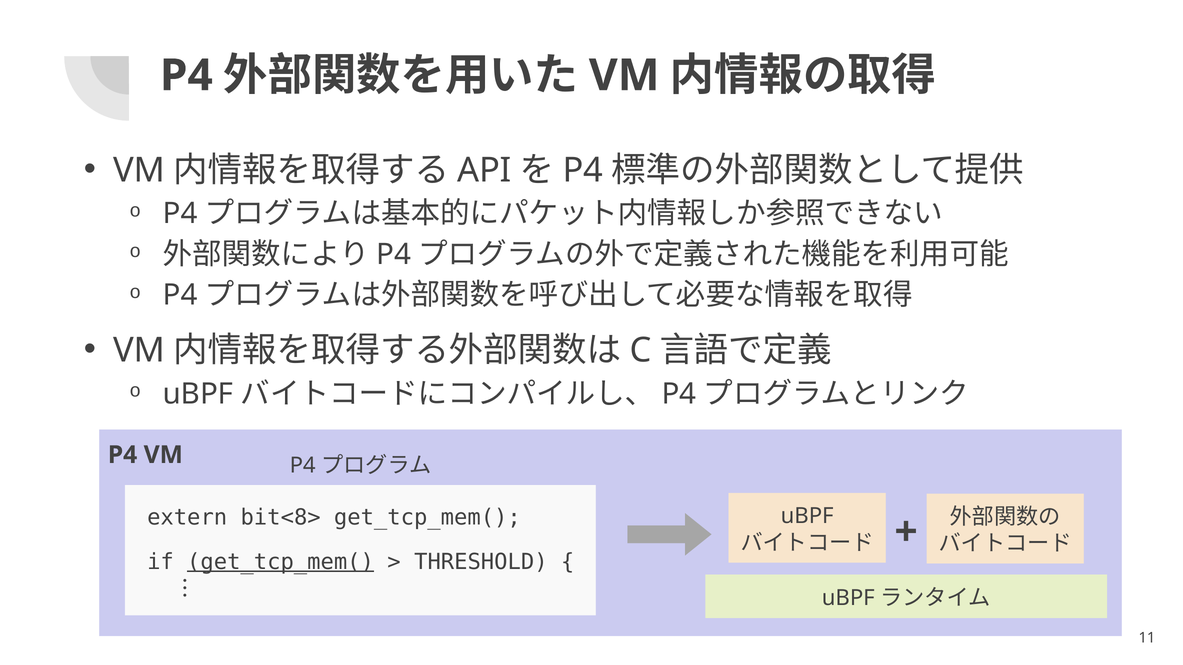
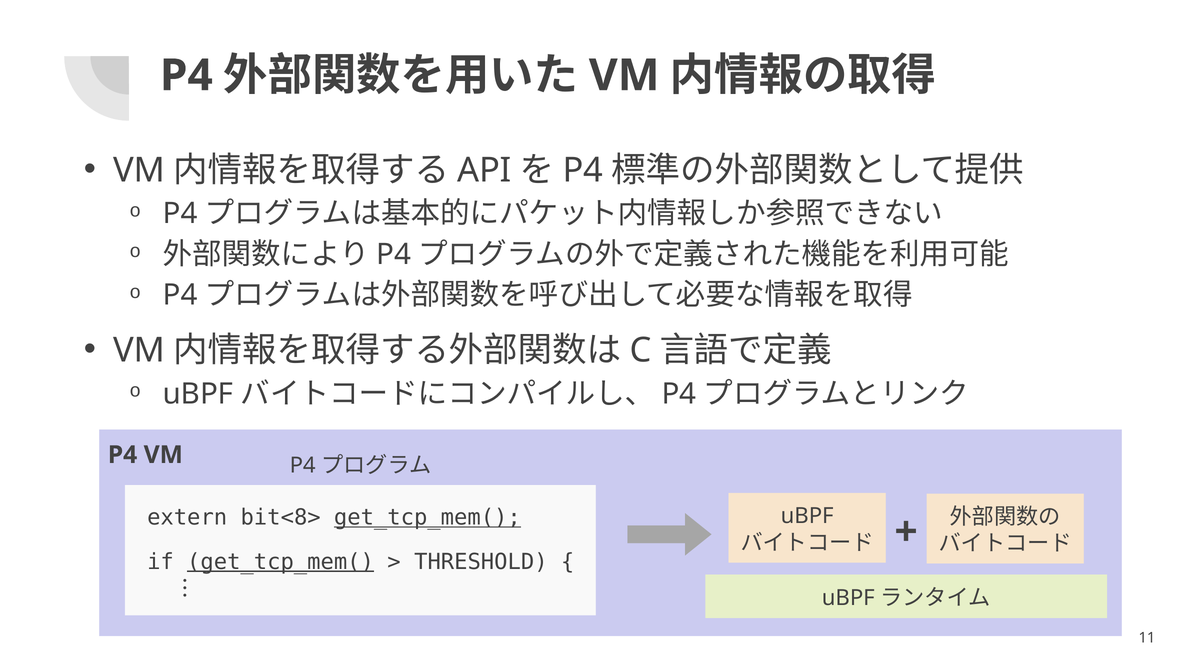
get_tcp_mem( underline: none -> present (427, 518)
